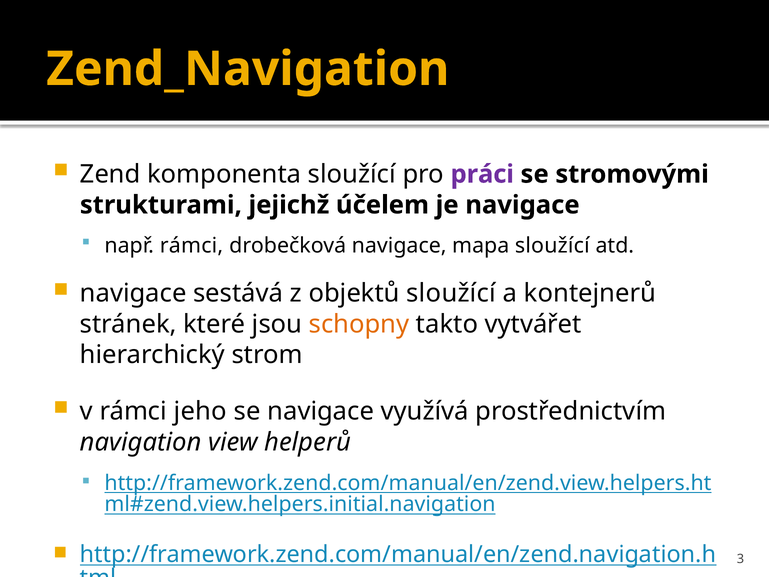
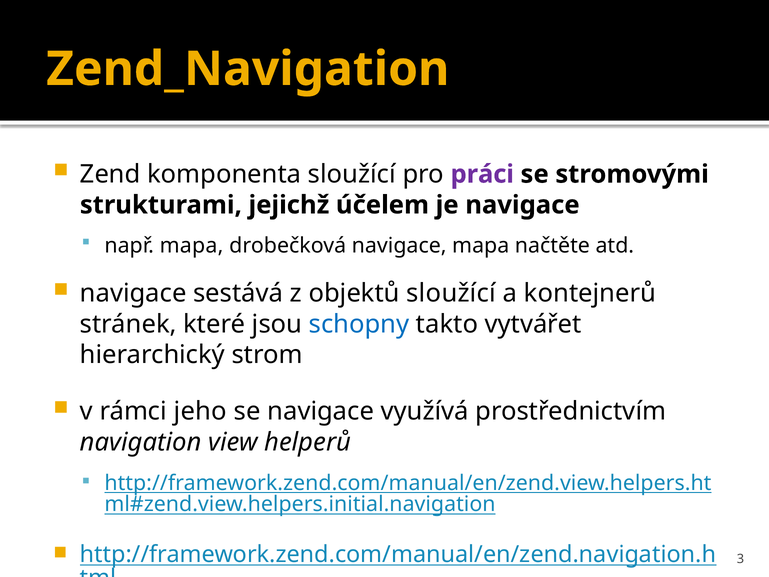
např rámci: rámci -> mapa (192, 246)
mapa sloužící: sloužící -> načtěte (552, 246)
schopny colour: orange -> blue (359, 324)
